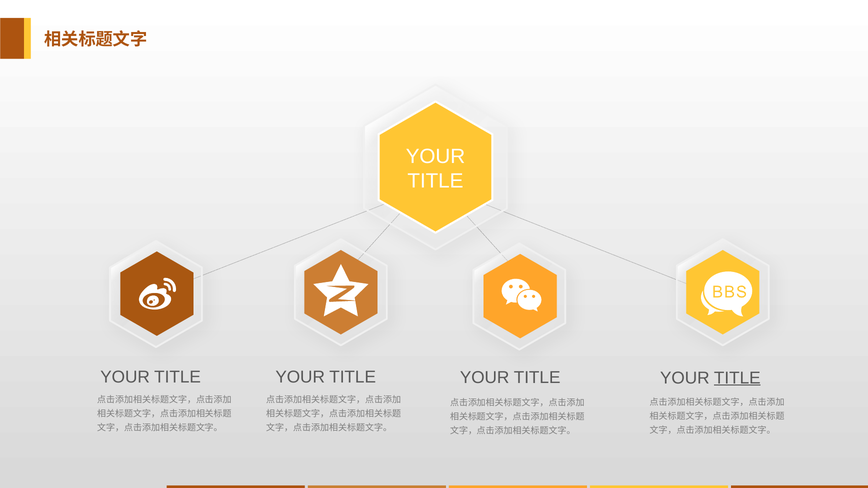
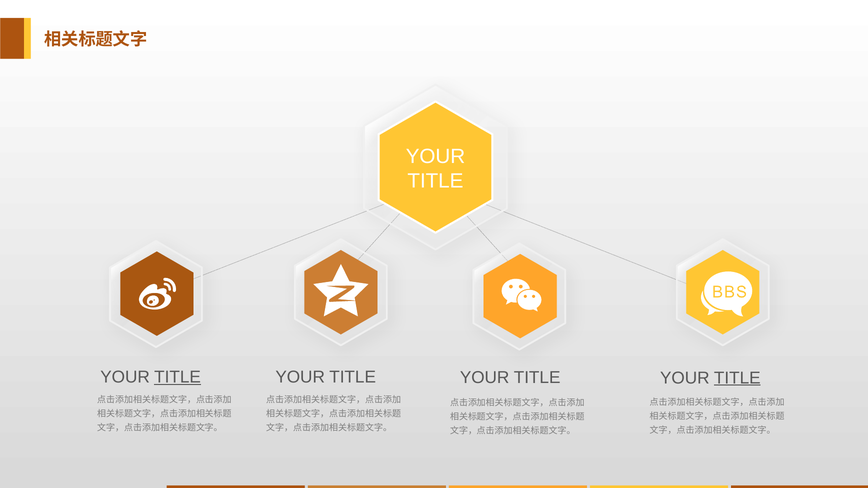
TITLE underline: none -> present (178, 377)
